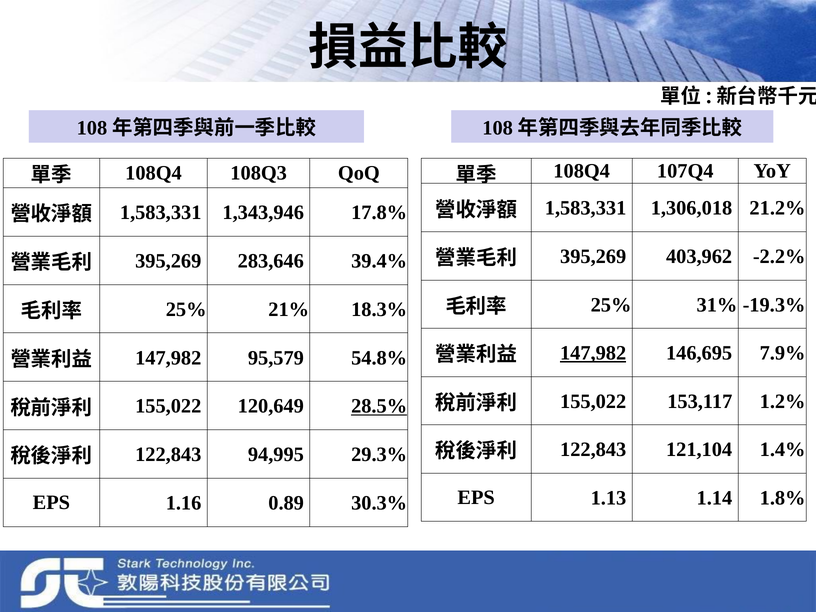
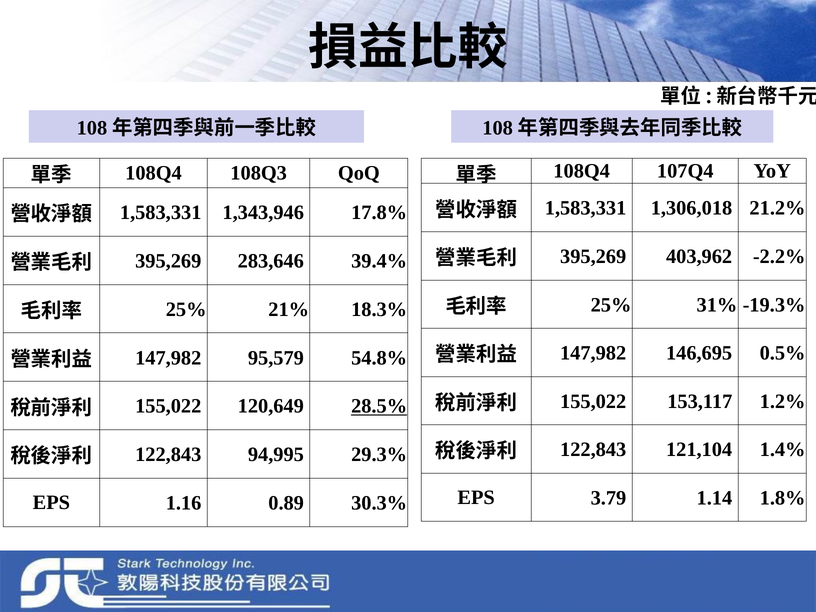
147,982 underline: present -> none (593, 353)
7.9%: 7.9% -> 0.5% (783, 353)
1.13: 1.13 -> 3.79 (608, 498)
